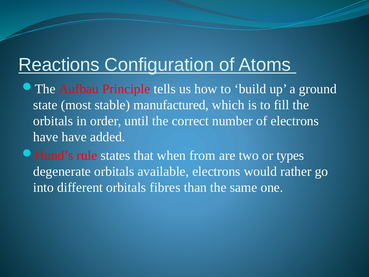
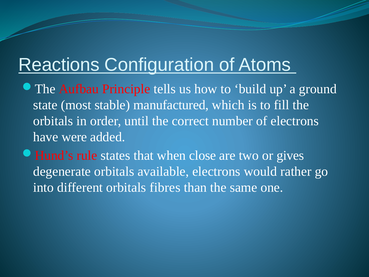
have have: have -> were (74, 137)
from: from -> close (203, 155)
types: types -> gives (290, 155)
